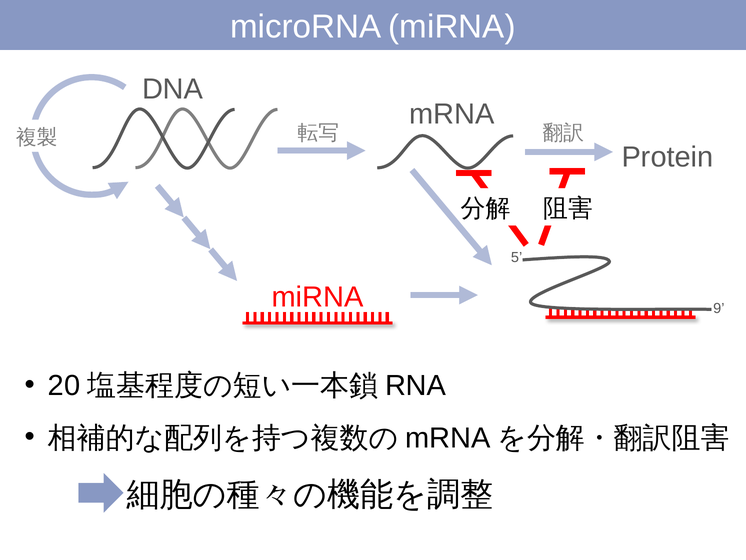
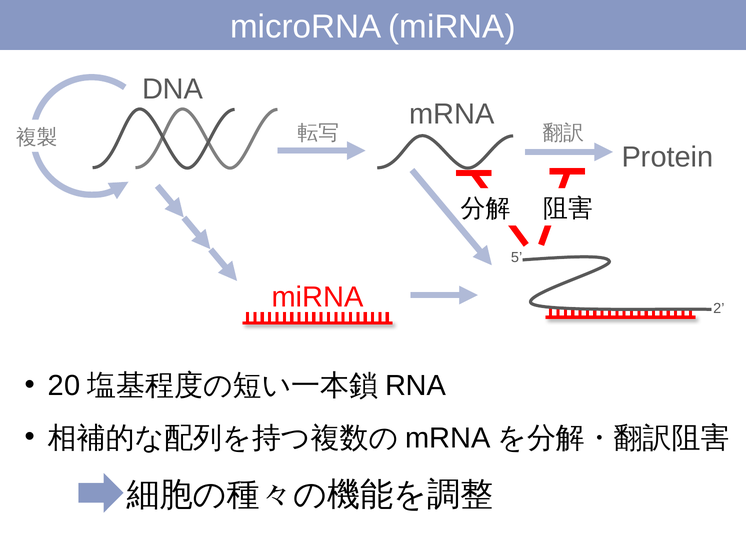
9: 9 -> 2 (719, 308)
